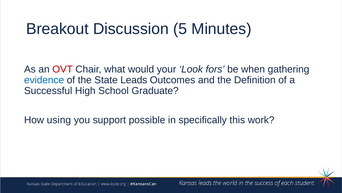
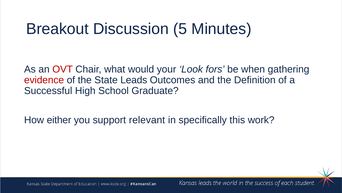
evidence colour: blue -> red (44, 80)
using: using -> either (59, 120)
possible: possible -> relevant (147, 120)
